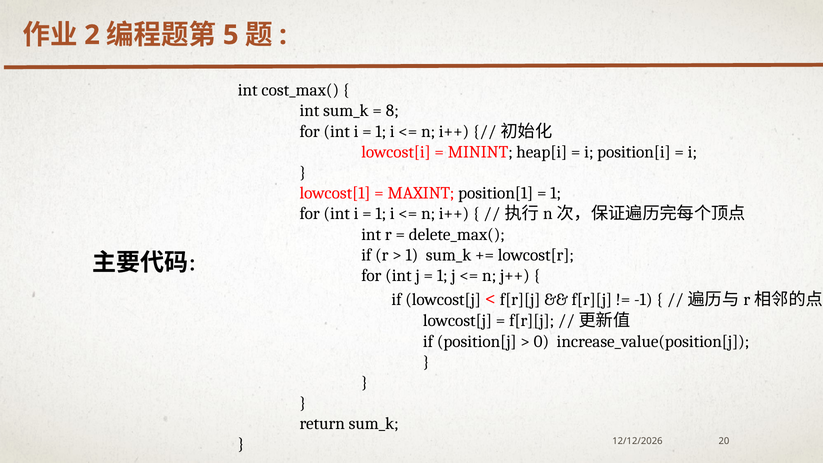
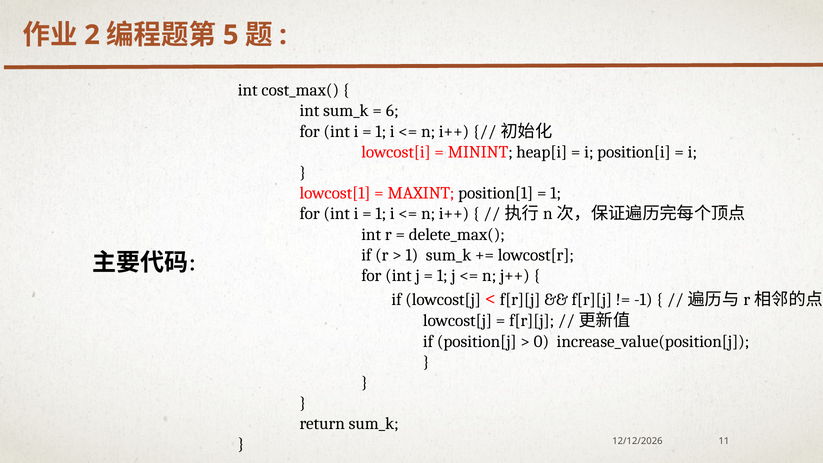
8: 8 -> 6 (392, 111)
20: 20 -> 11 (724, 441)
